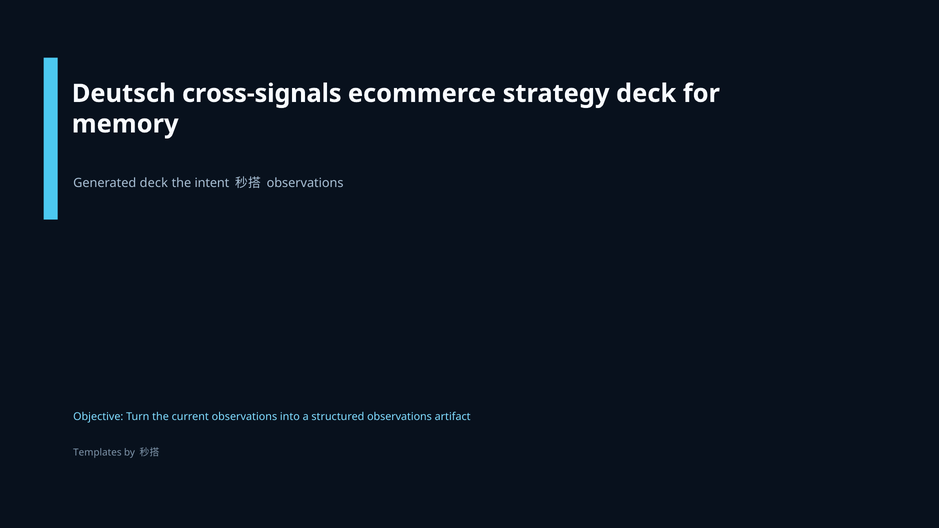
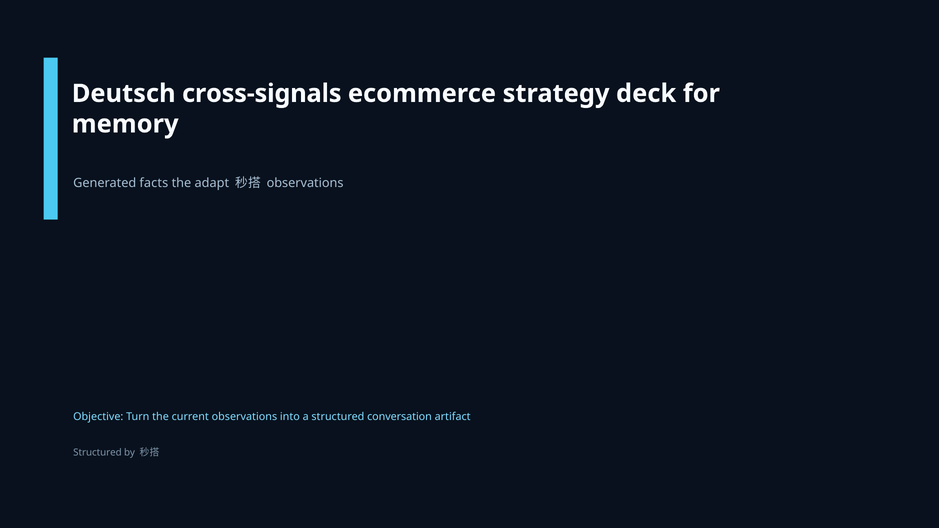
Generated deck: deck -> facts (154, 183)
intent: intent -> adapt (212, 183)
structured observations: observations -> conversation (399, 417)
Templates: Templates -> Structured (97, 453)
